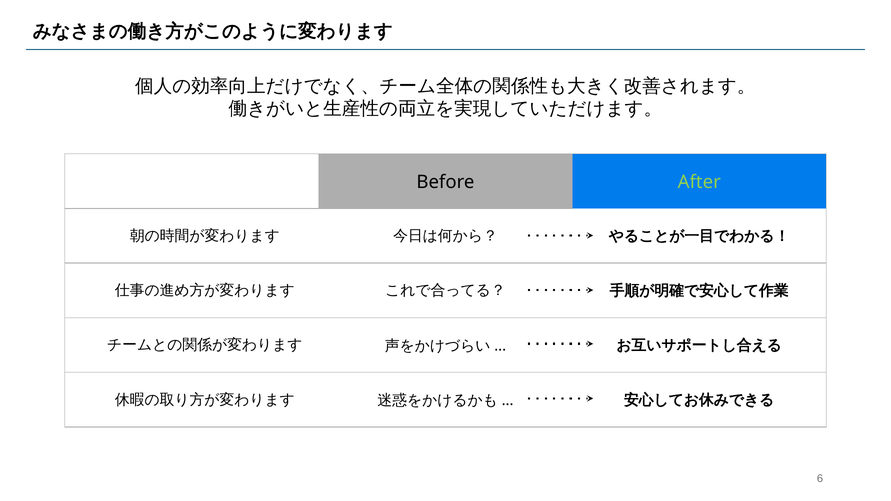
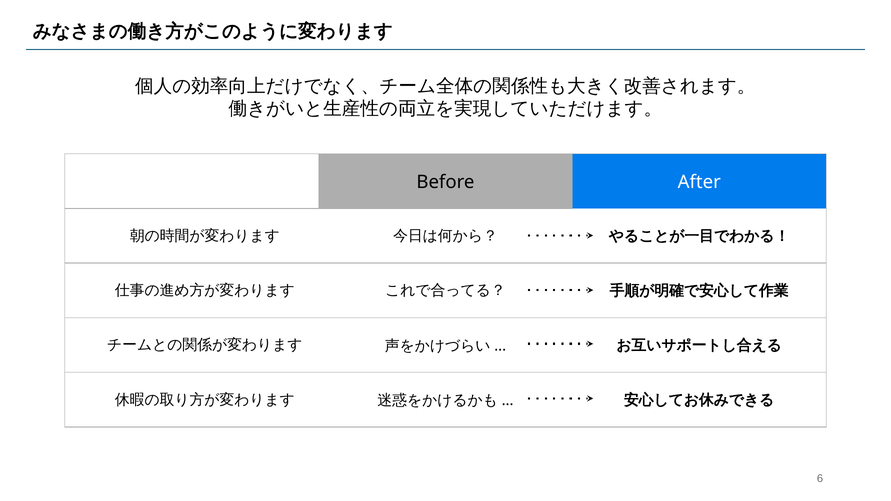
After colour: light green -> white (699, 182)
